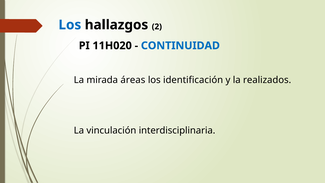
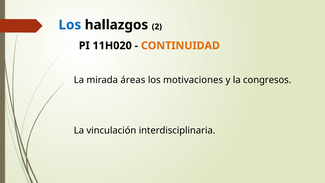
CONTINUIDAD colour: blue -> orange (180, 46)
identificación: identificación -> motivaciones (193, 80)
realizados: realizados -> congresos (267, 80)
